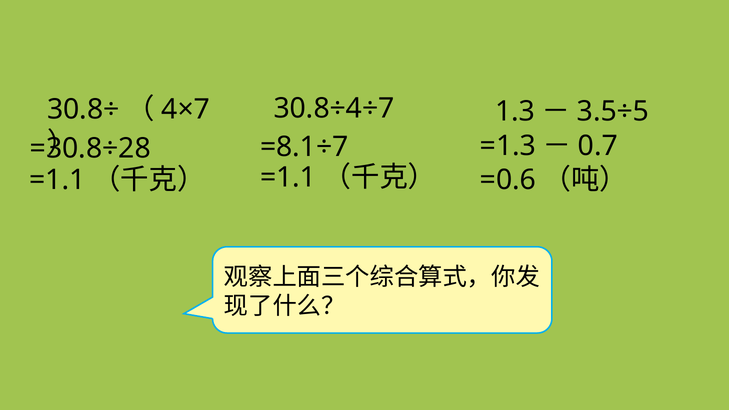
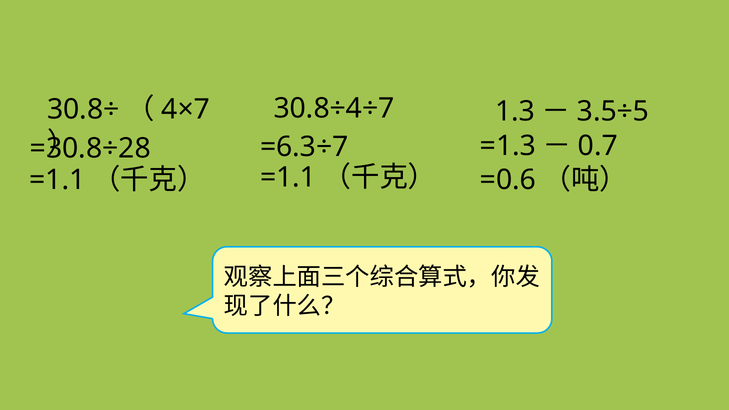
=8.1÷7: =8.1÷7 -> =6.3÷7 (304, 147)
